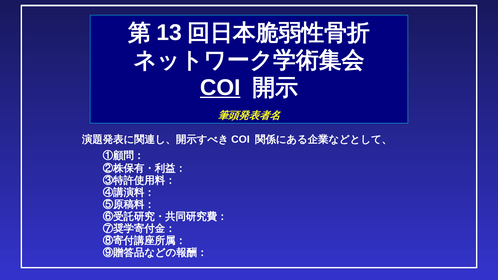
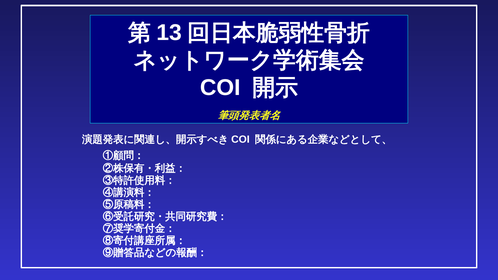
COI underline: present -> none (220, 88)
